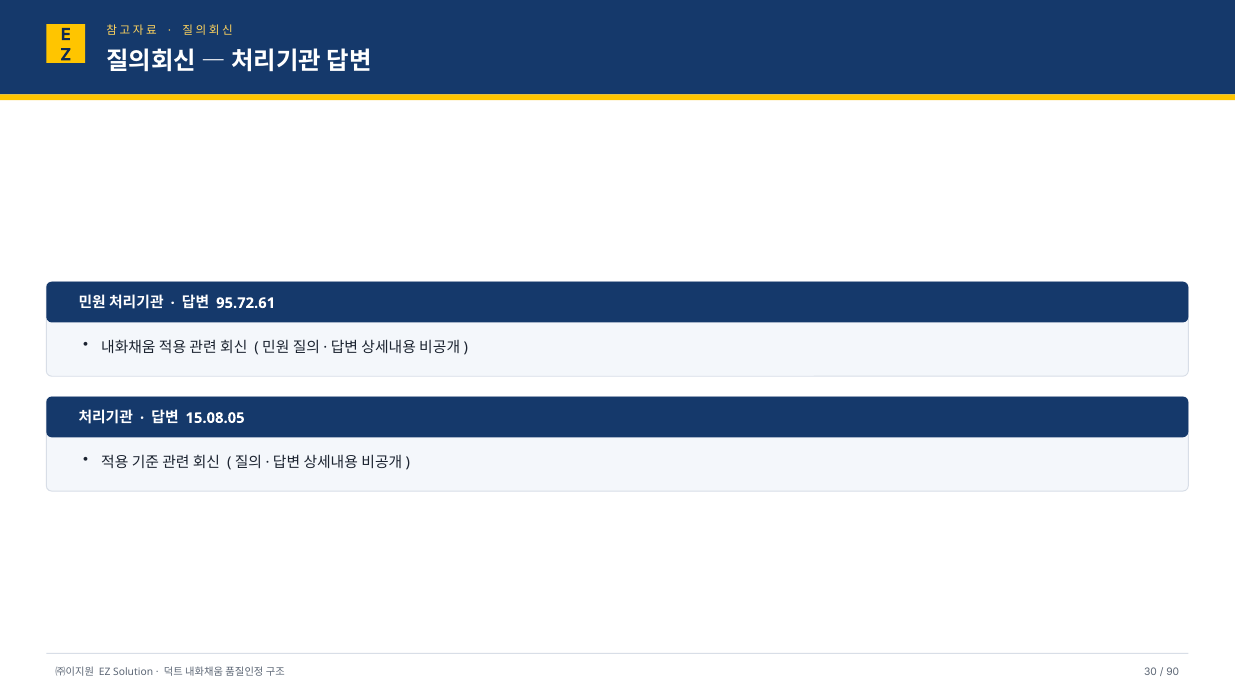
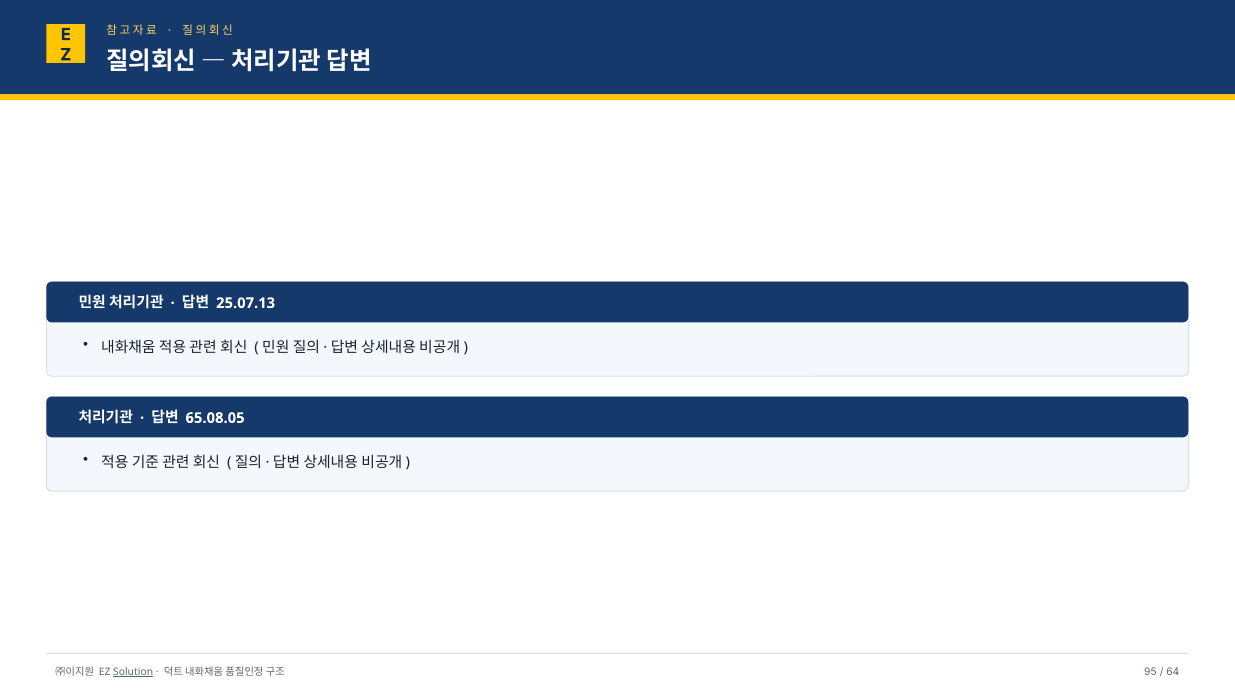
95.72.61: 95.72.61 -> 25.07.13 (246, 303)
15.08.05: 15.08.05 -> 65.08.05 (215, 418)
Solution underline: none -> present (133, 671)
30: 30 -> 95 (1150, 671)
90: 90 -> 64 (1173, 671)
